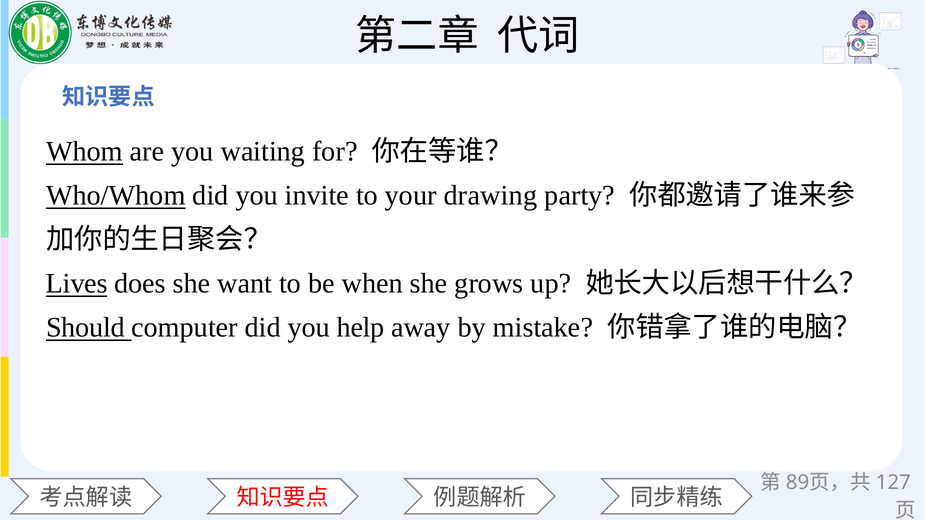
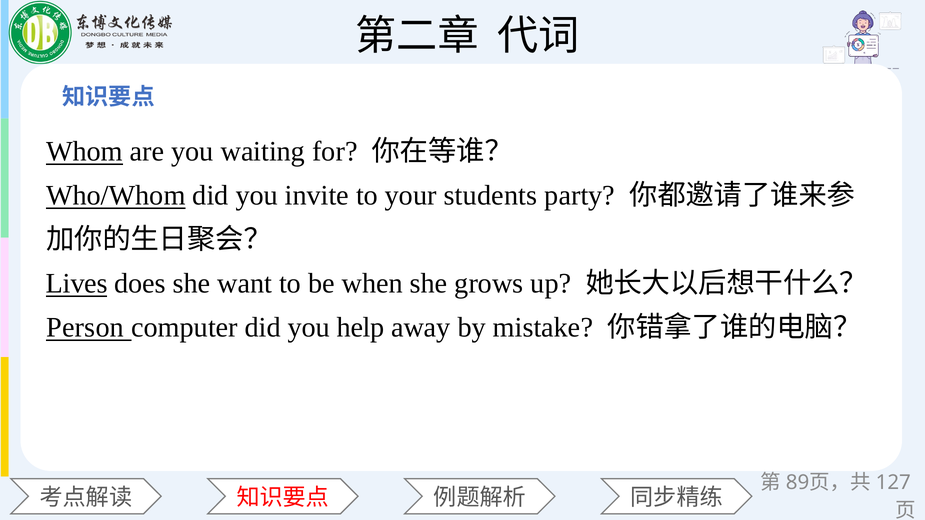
drawing: drawing -> students (490, 196)
Should: Should -> Person (85, 328)
